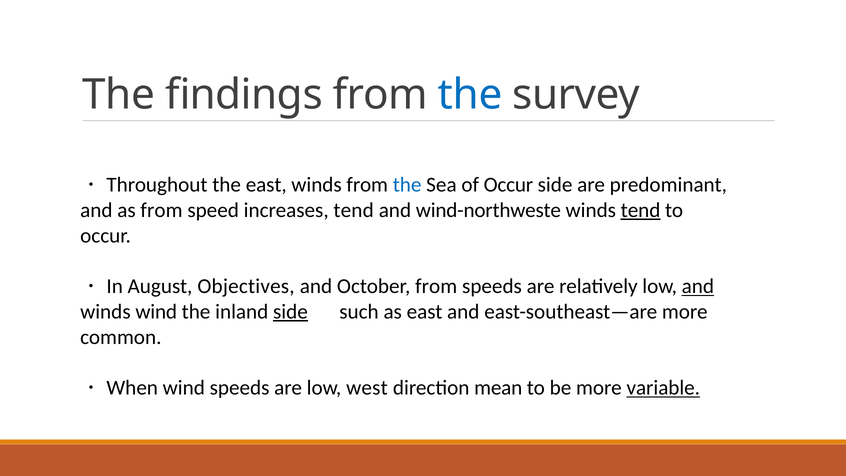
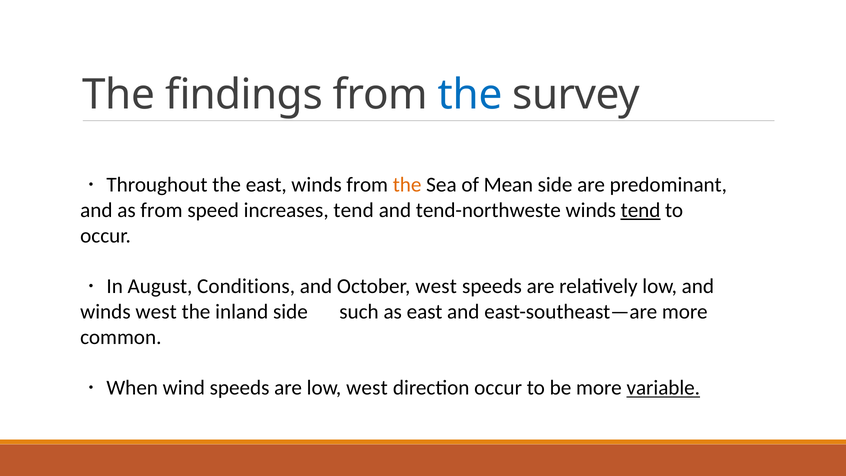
the colour: blue -> orange (407, 185)
of Occur: Occur -> Mean (508, 185)
wind-northweste: wind-northweste -> tend-northweste (488, 210)
Objectives: Objectives -> Conditions (246, 286)
October from: from -> west (436, 286)
and underline: present -> none (698, 286)
winds wind: wind -> west (156, 312)
side underline: present -> none (290, 312)
direction mean: mean -> occur (498, 388)
